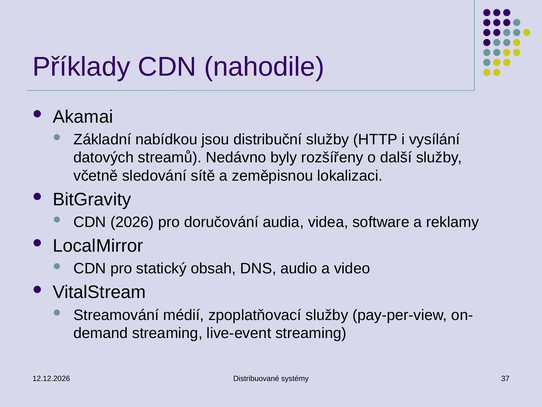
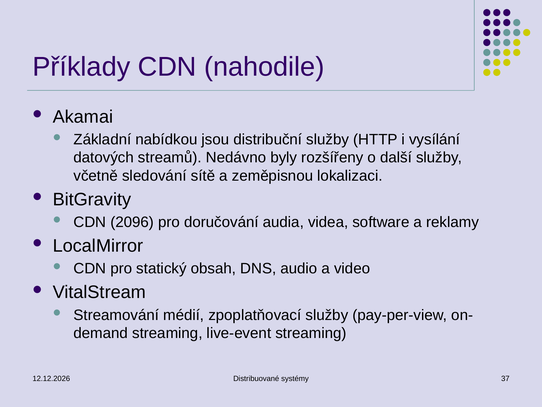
2026: 2026 -> 2096 (132, 222)
